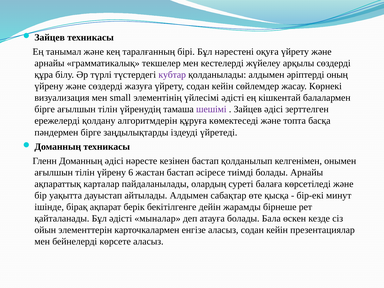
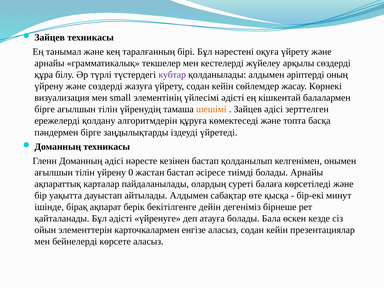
шешімі colour: purple -> orange (211, 109)
6: 6 -> 0 (131, 172)
жарамды: жарамды -> дегеніміз (242, 207)
мыналар: мыналар -> үйренуге (158, 219)
